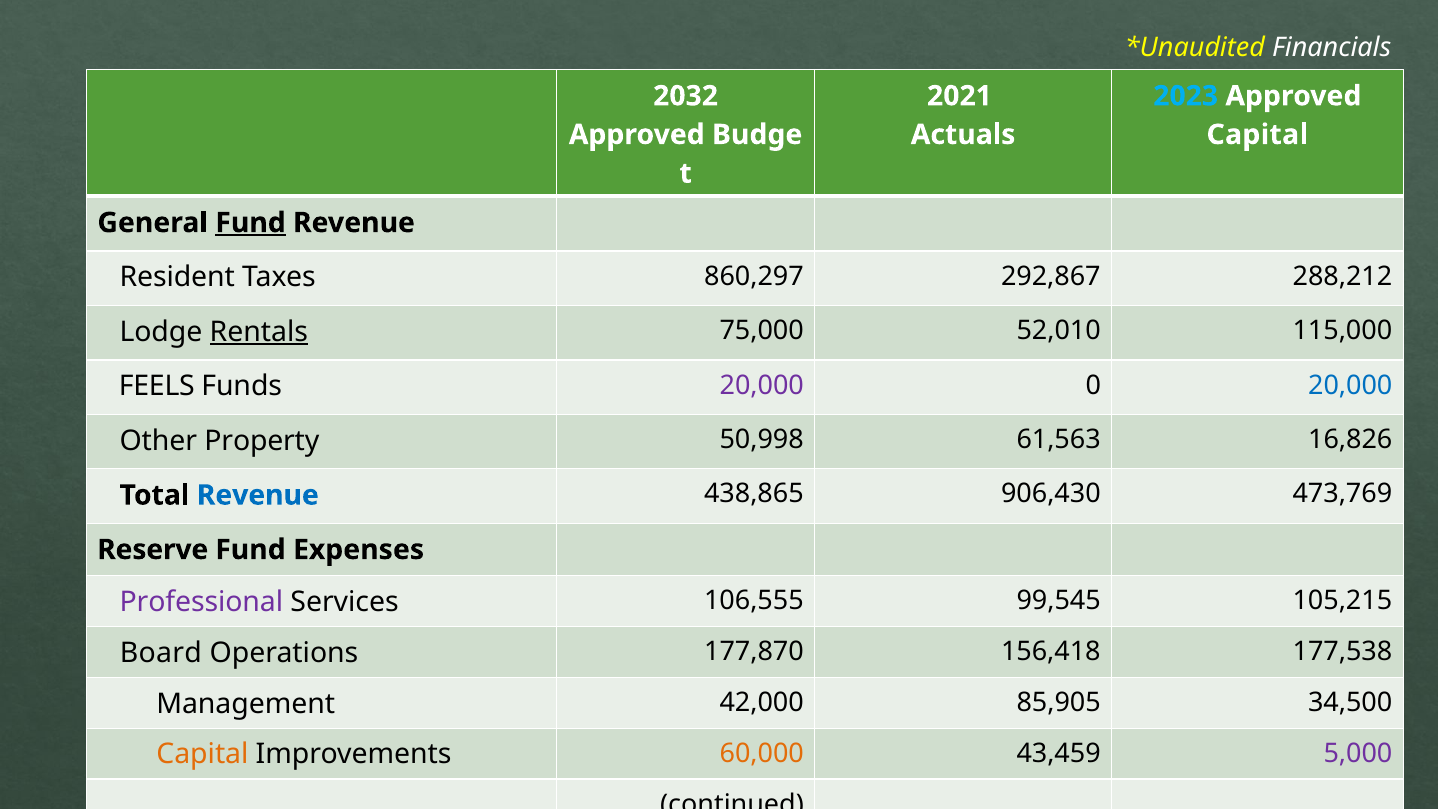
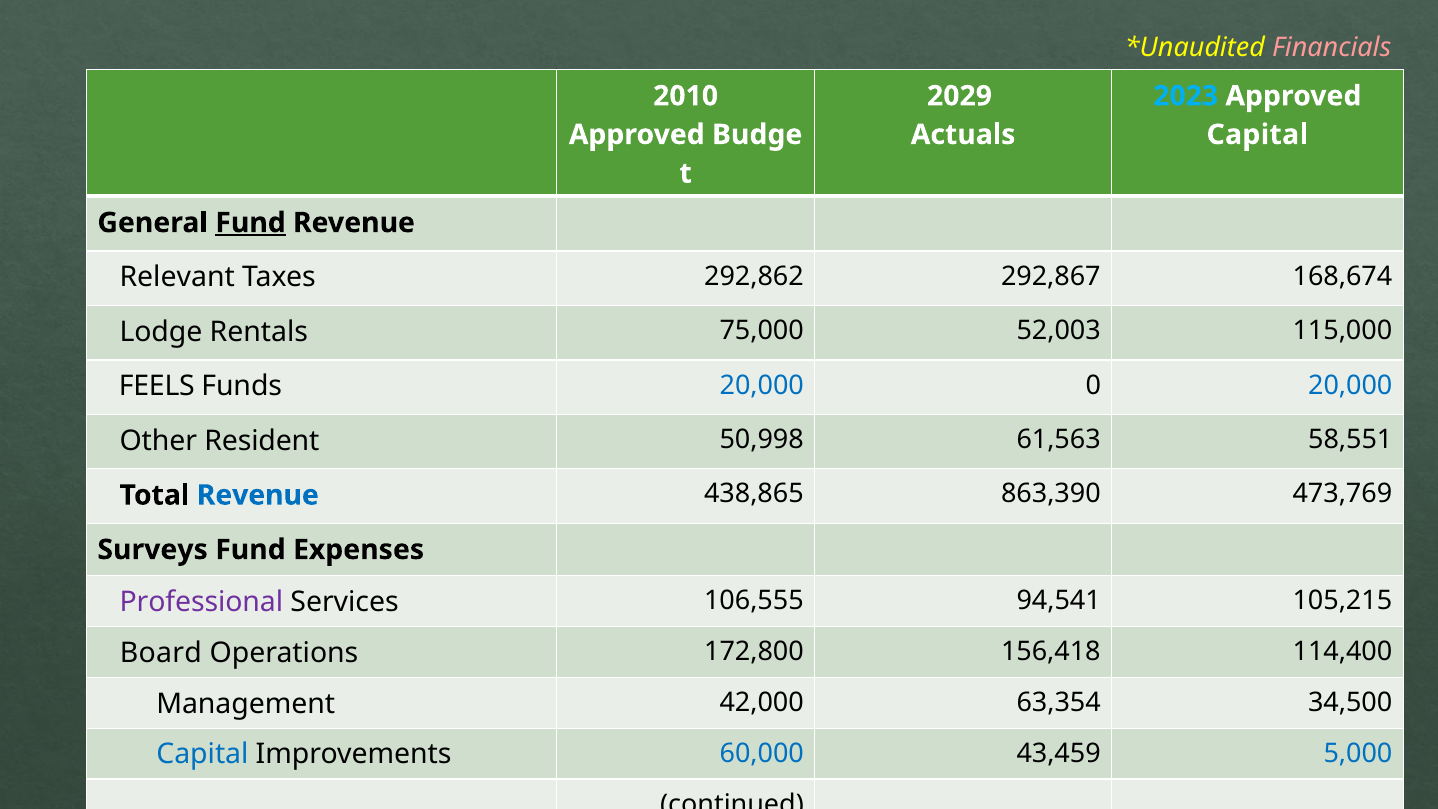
Financials colour: white -> pink (1332, 48)
2032: 2032 -> 2010 (686, 96)
2021: 2021 -> 2029 (960, 96)
Resident: Resident -> Relevant (177, 277)
860,297: 860,297 -> 292,862 (754, 276)
288,212: 288,212 -> 168,674 (1342, 276)
Rentals underline: present -> none (259, 332)
52,010: 52,010 -> 52,003 (1059, 331)
20,000 colour: purple -> blue (762, 385)
Property: Property -> Resident (262, 441)
16,826: 16,826 -> 58,551 (1350, 440)
906,430: 906,430 -> 863,390 (1051, 494)
Reserve: Reserve -> Surveys (153, 550)
99,545: 99,545 -> 94,541 (1059, 601)
177,870: 177,870 -> 172,800 (754, 652)
177,538: 177,538 -> 114,400 (1342, 652)
85,905: 85,905 -> 63,354 (1059, 703)
Capital colour: orange -> blue (202, 755)
60,000 colour: orange -> blue (762, 754)
5,000 colour: purple -> blue (1358, 754)
